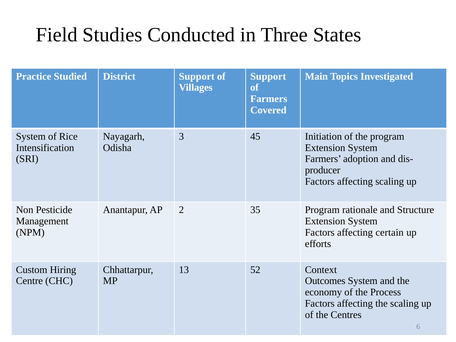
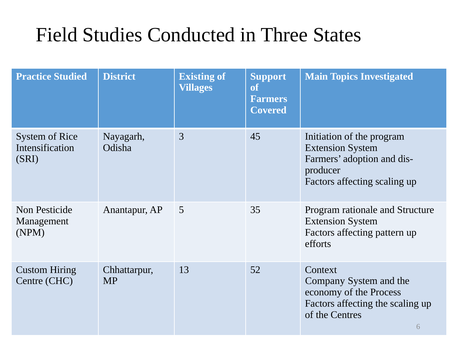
District Support: Support -> Existing (197, 76)
2: 2 -> 5 (181, 210)
certain: certain -> pattern (390, 232)
Outcomes: Outcomes -> Company (325, 281)
